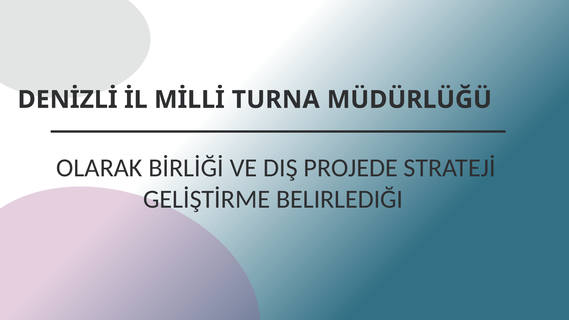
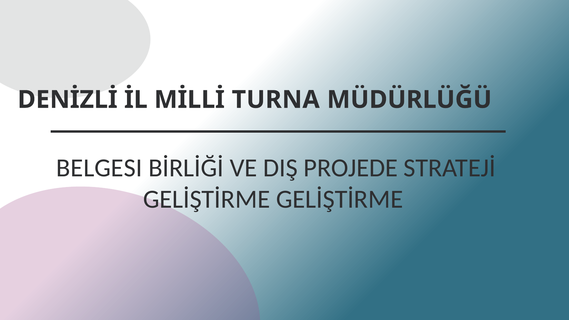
OLARAK: OLARAK -> BELGESI (99, 168)
GELİŞTİRME BELIRLEDIĞI: BELIRLEDIĞI -> GELİŞTİRME (340, 199)
